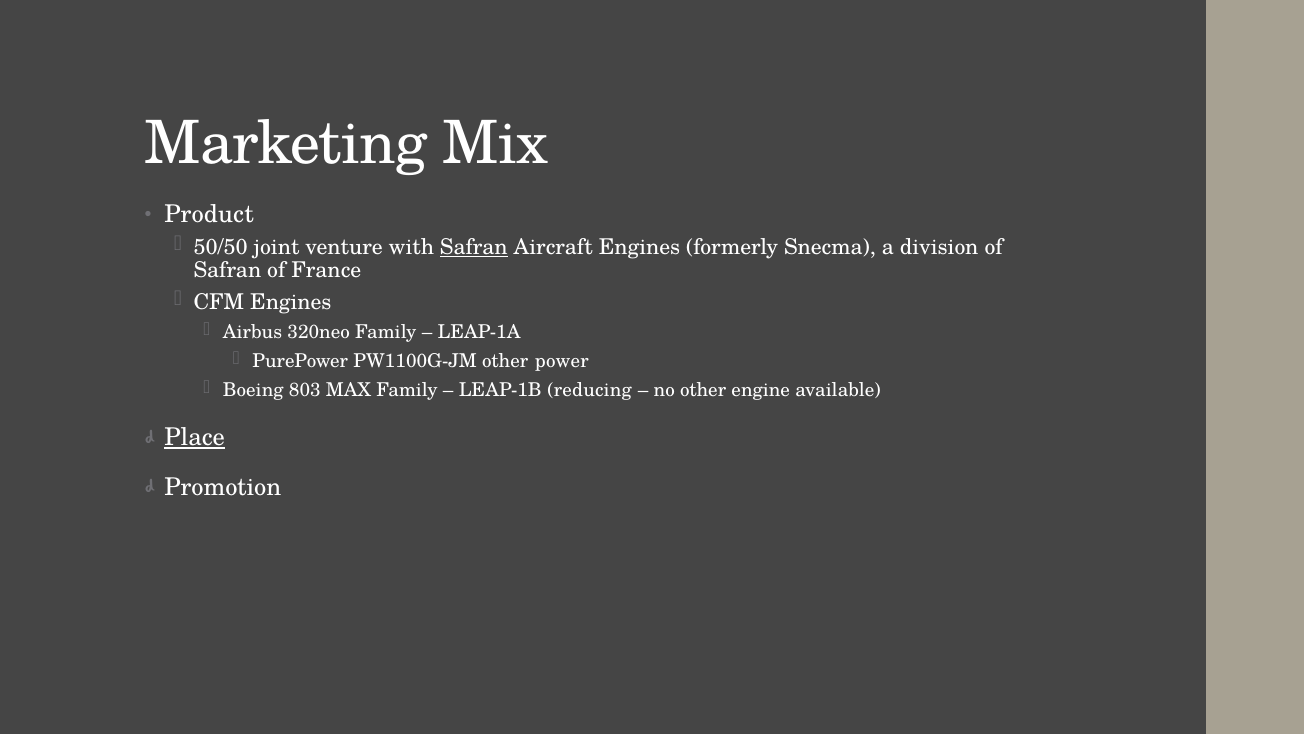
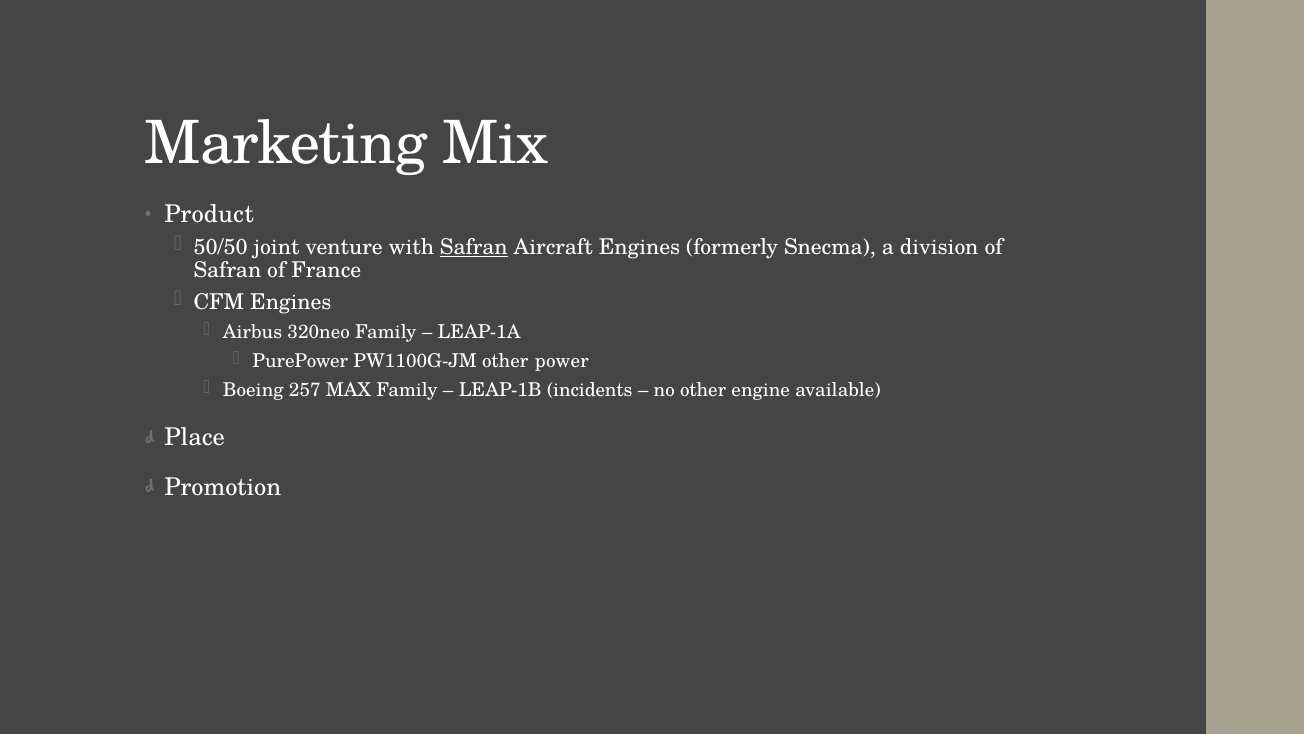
803: 803 -> 257 (305, 389)
reducing: reducing -> incidents (590, 389)
Place underline: present -> none (195, 437)
